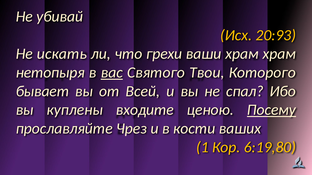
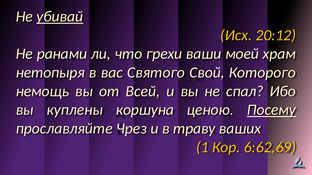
убивай underline: none -> present (60, 17)
20:93: 20:93 -> 20:12 (276, 35)
искать: искать -> ранами (62, 54)
ваши храм: храм -> моей (242, 54)
вас underline: present -> none (112, 73)
Твои: Твои -> Свой (207, 73)
бывает: бывает -> немощь (42, 91)
входите: входите -> коршуна (145, 110)
кости: кости -> траву (194, 129)
6:19,80: 6:19,80 -> 6:62,69 (270, 148)
